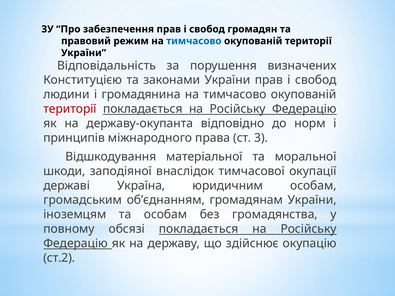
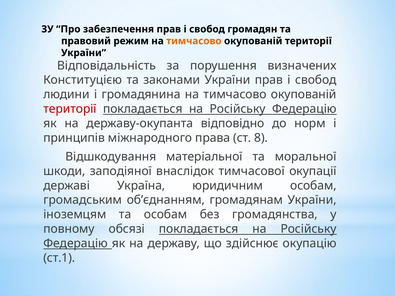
тимчасово colour: blue -> orange (194, 41)
3: 3 -> 8 (261, 138)
ст.2: ст.2 -> ст.1 (59, 258)
